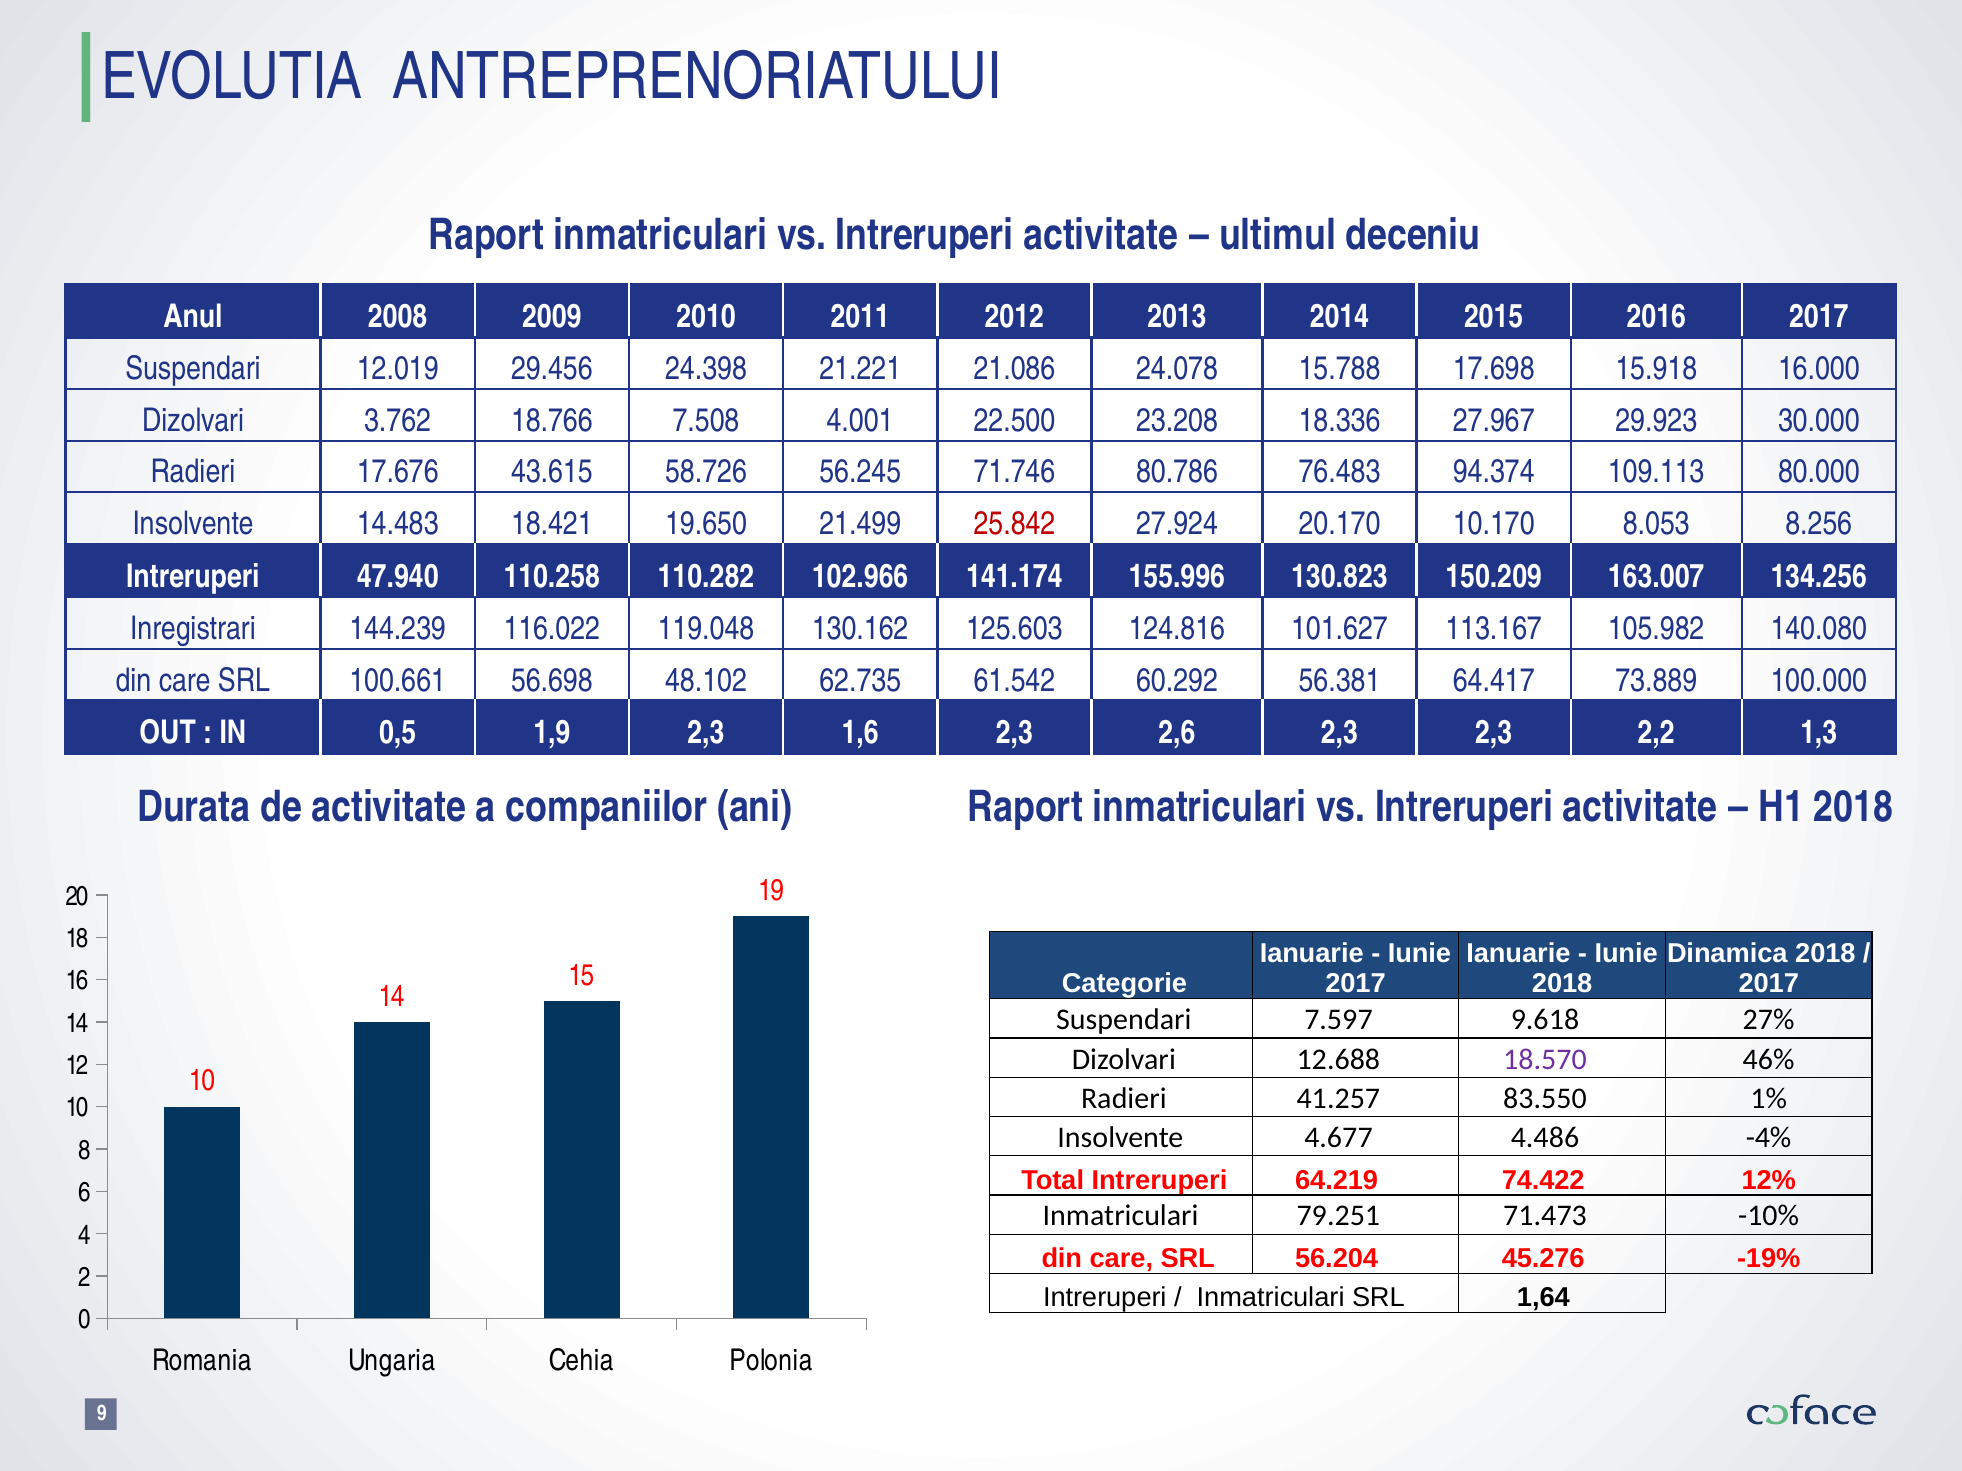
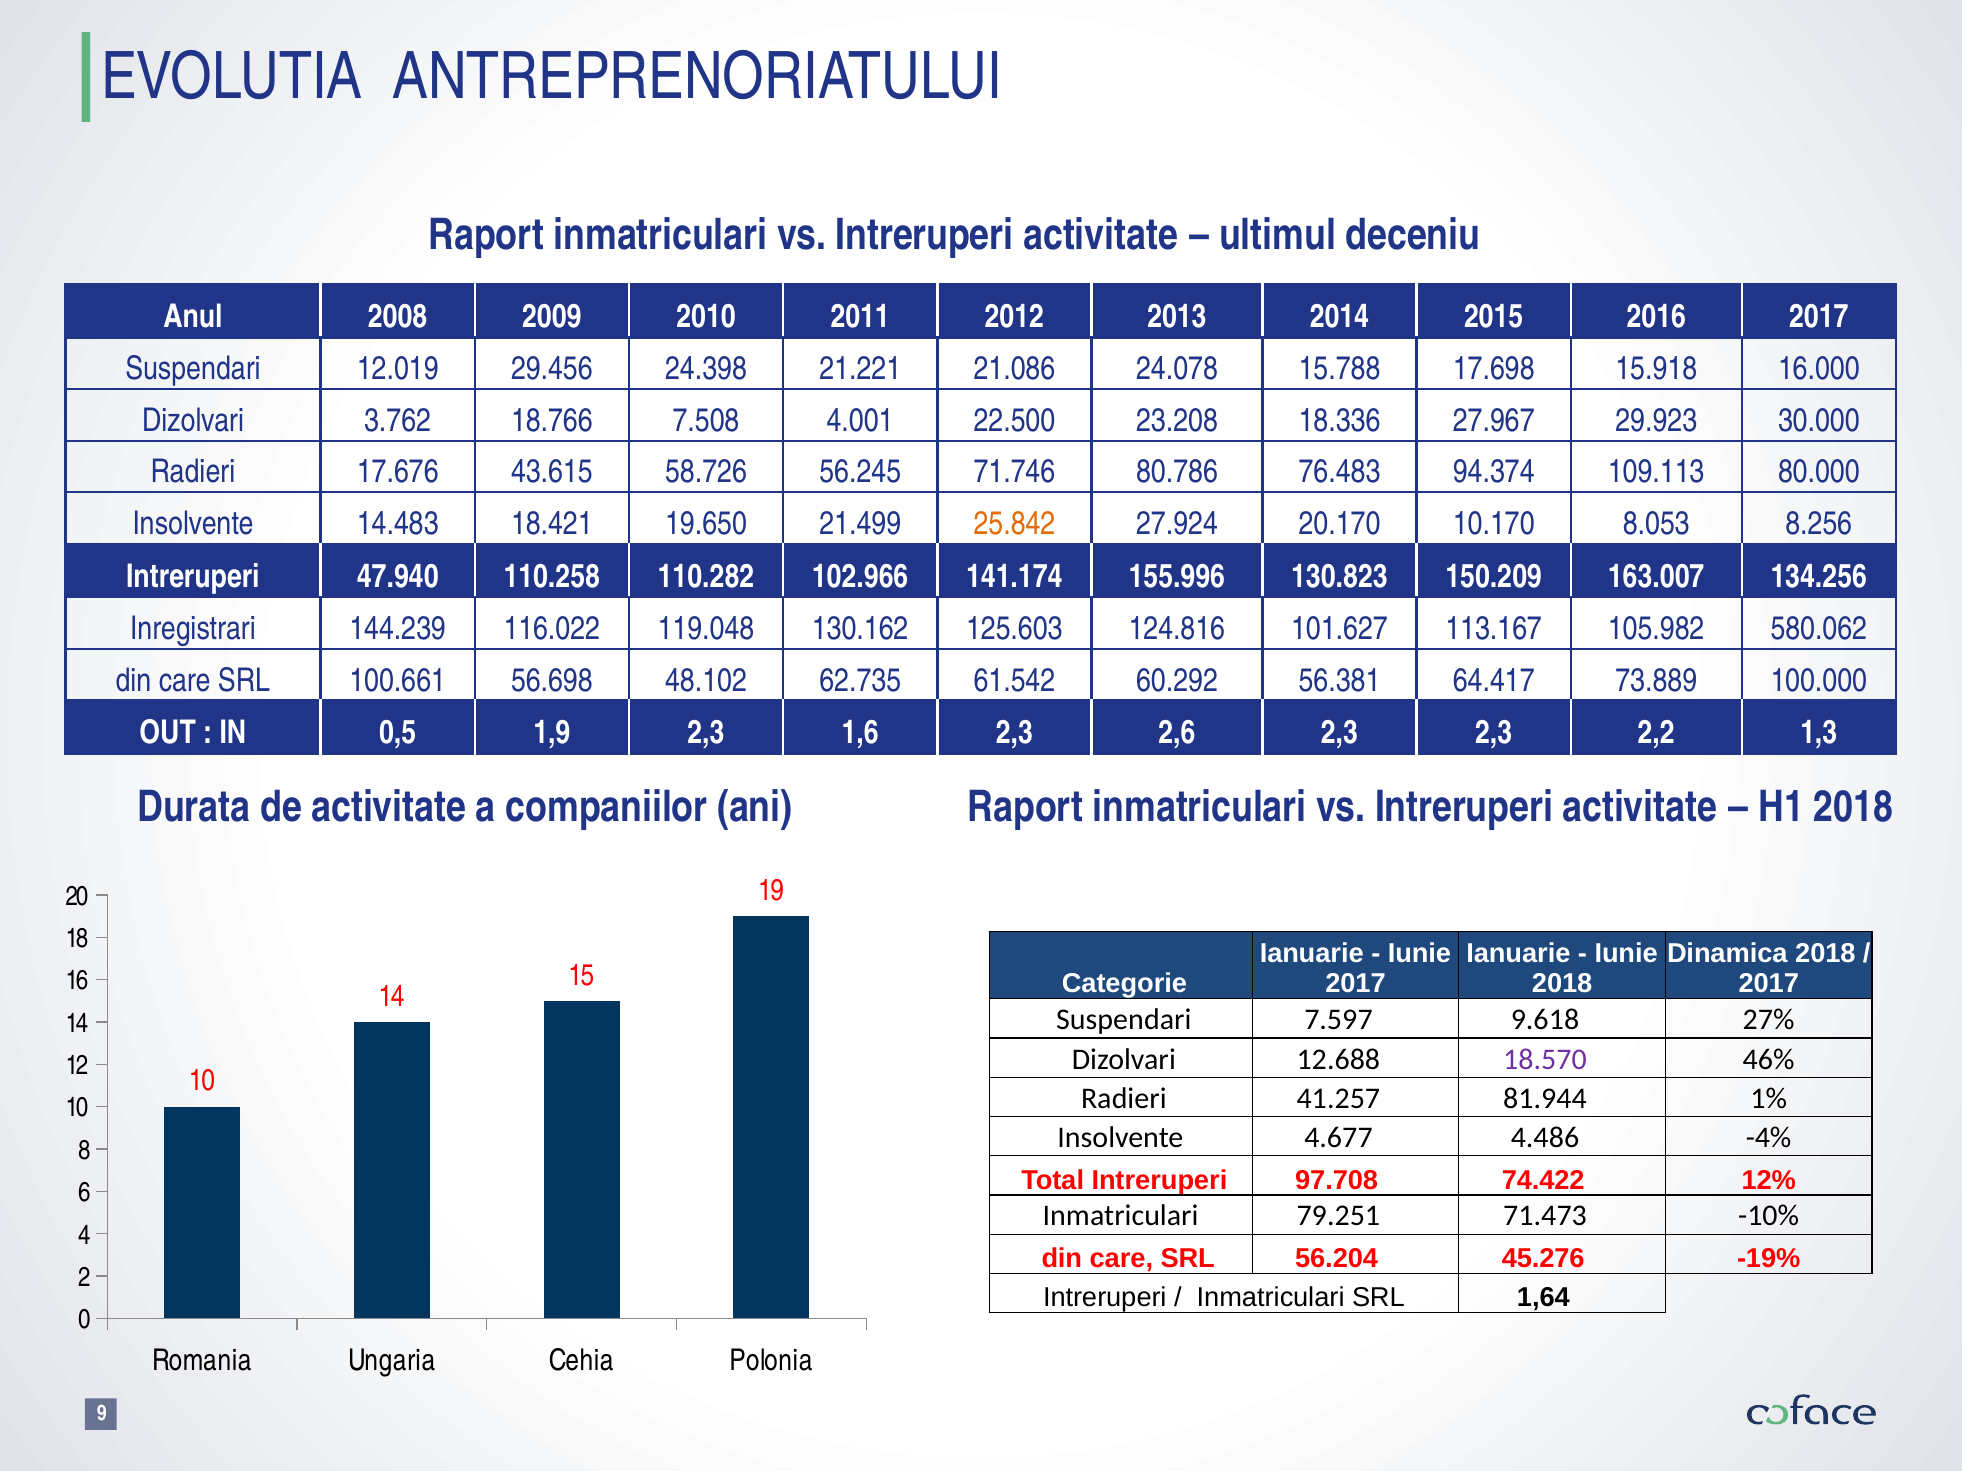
25.842 colour: red -> orange (1014, 524)
140.080: 140.080 -> 580.062 (1819, 629)
83.550: 83.550 -> 81.944 (1545, 1099)
64.219: 64.219 -> 97.708 (1337, 1180)
